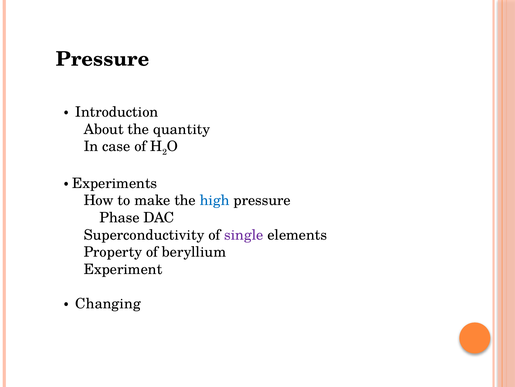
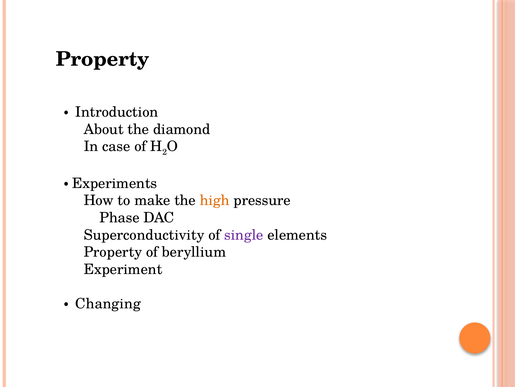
Pressure: Pressure -> Property (103, 59)
quantity: quantity -> diamond (182, 129)
high colour: blue -> orange (215, 200)
